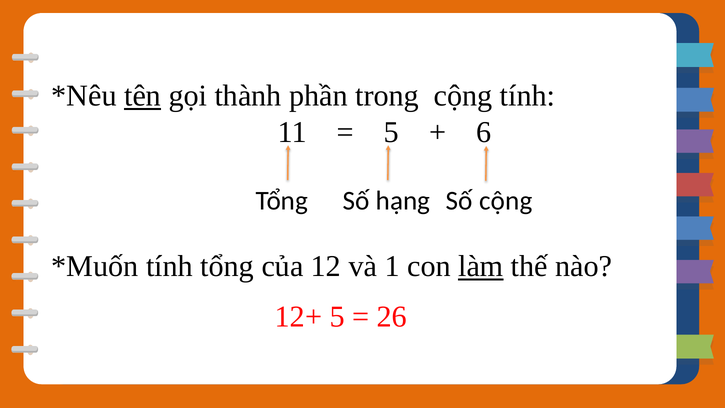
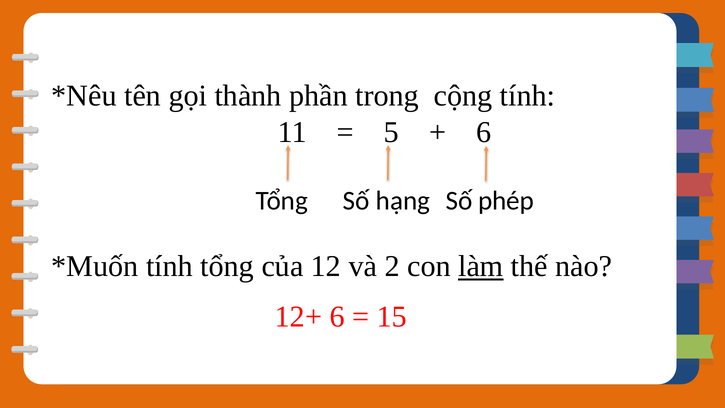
tên underline: present -> none (143, 96)
Số cộng: cộng -> phép (506, 201)
1: 1 -> 2 (392, 266)
12+ 5: 5 -> 6 (337, 317)
26: 26 -> 15 (392, 317)
